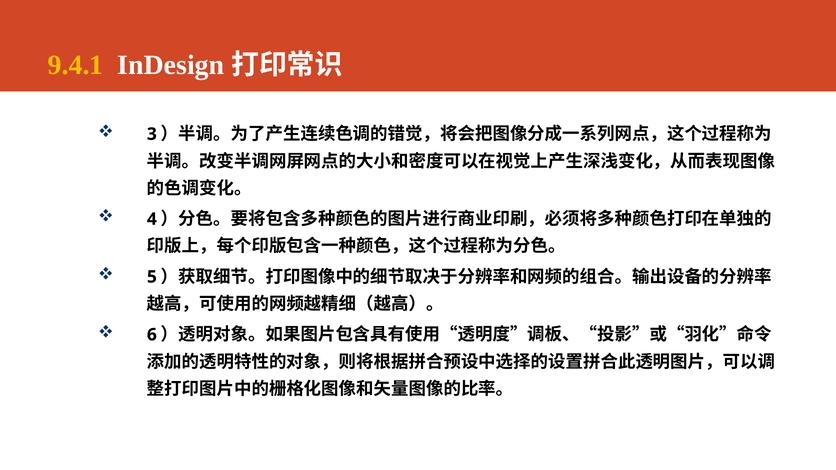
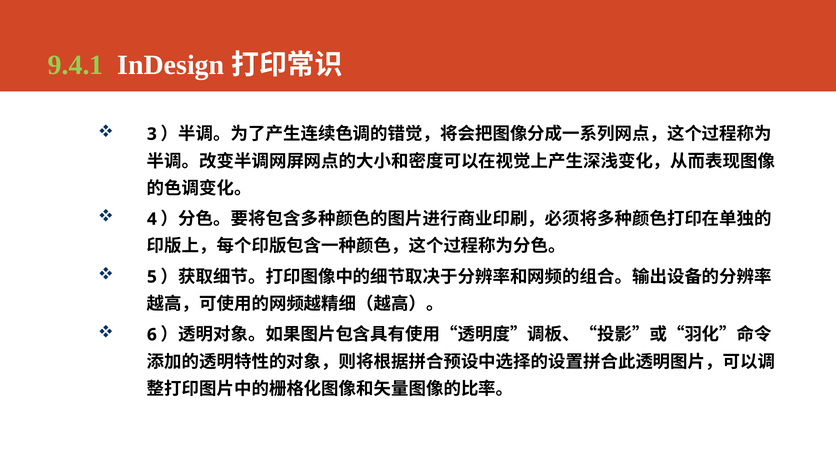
9.4.1 colour: yellow -> light green (76, 65)
